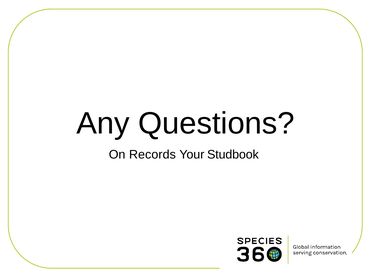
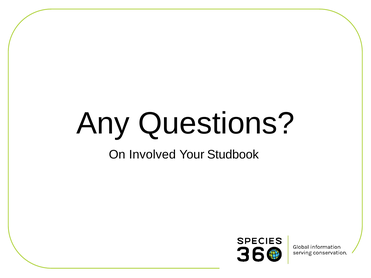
Records: Records -> Involved (152, 155)
